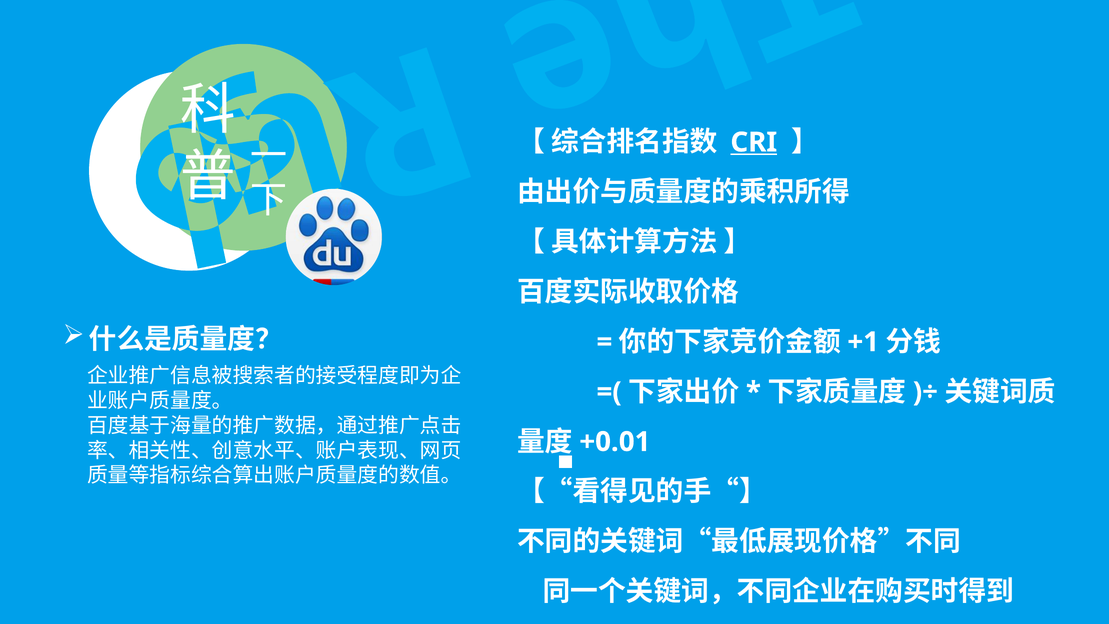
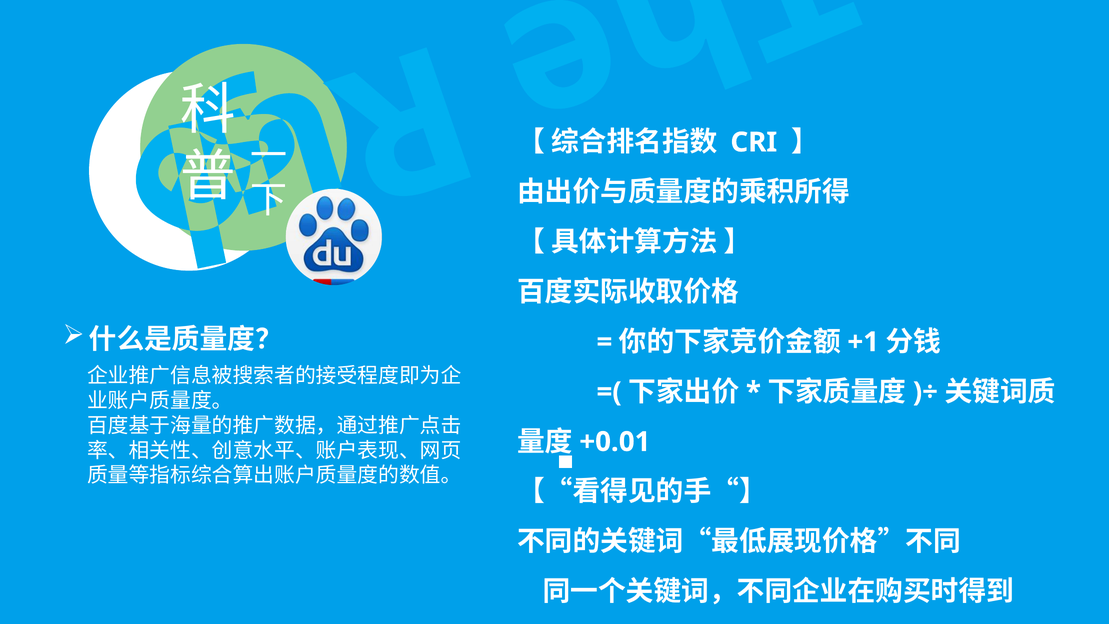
CRI underline: present -> none (754, 142)
